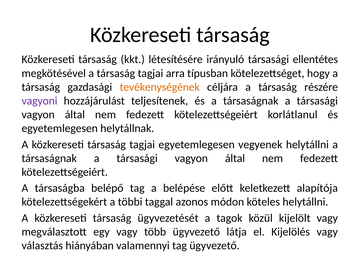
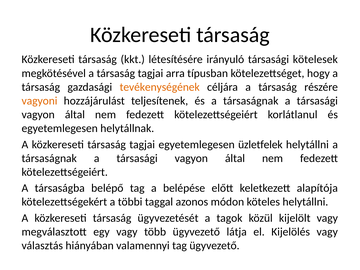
ellentétes: ellentétes -> kötelesek (315, 59)
vagyoni colour: purple -> orange (39, 101)
vegyenek: vegyenek -> üzletfelek (260, 144)
